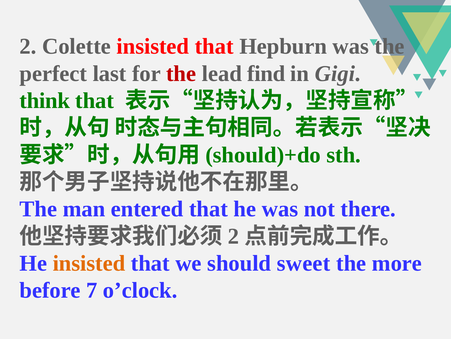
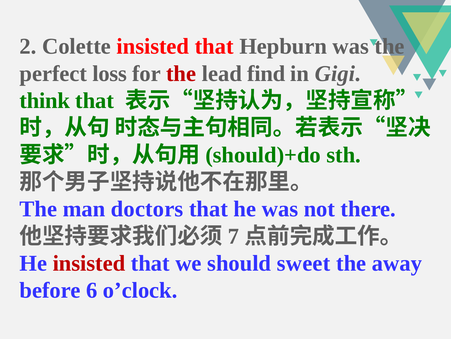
last: last -> loss (110, 73)
entered: entered -> doctors (147, 209)
2: 2 -> 7 (234, 236)
insisted colour: orange -> red (89, 263)
more: more -> away (397, 263)
7: 7 -> 6 (92, 290)
